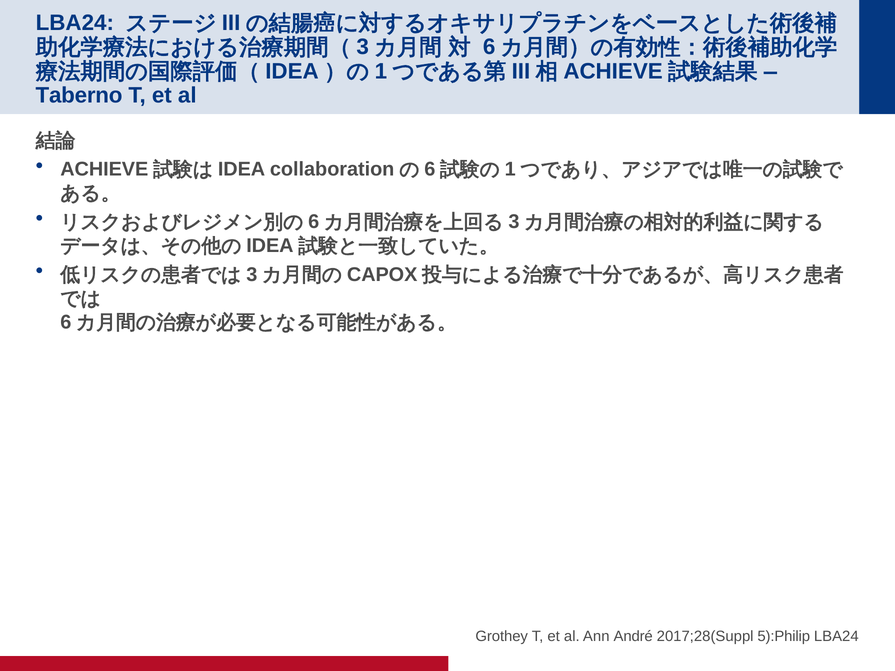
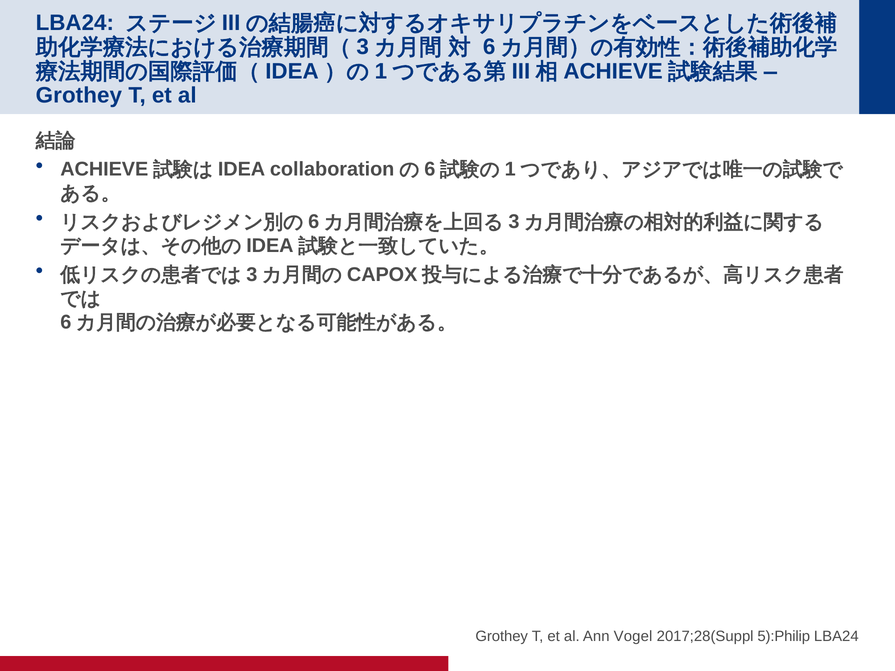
Taberno: Taberno -> Grothey (79, 95)
André: André -> Vogel (633, 636)
